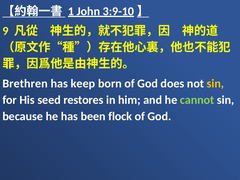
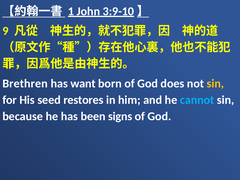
keep: keep -> want (83, 84)
cannot colour: light green -> light blue (197, 100)
flock: flock -> signs (120, 116)
